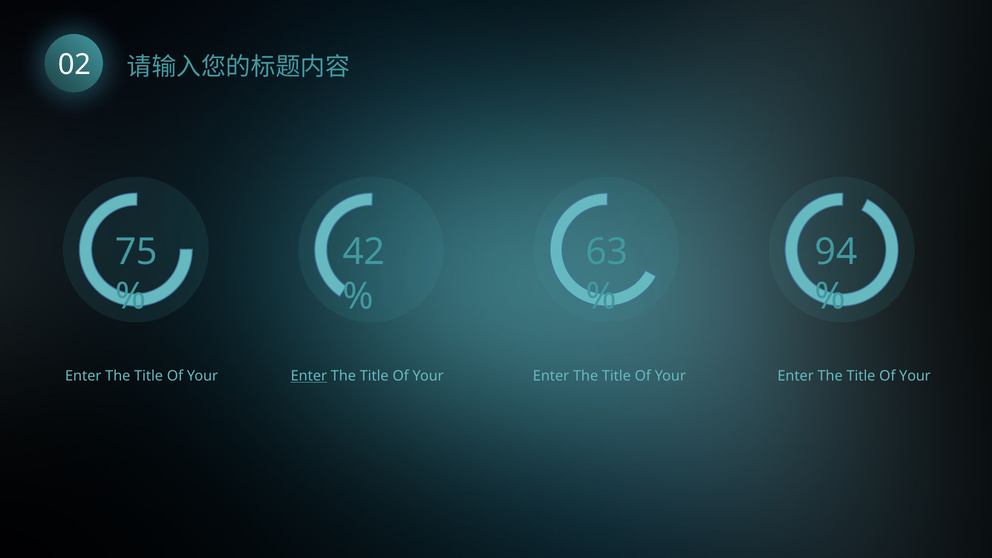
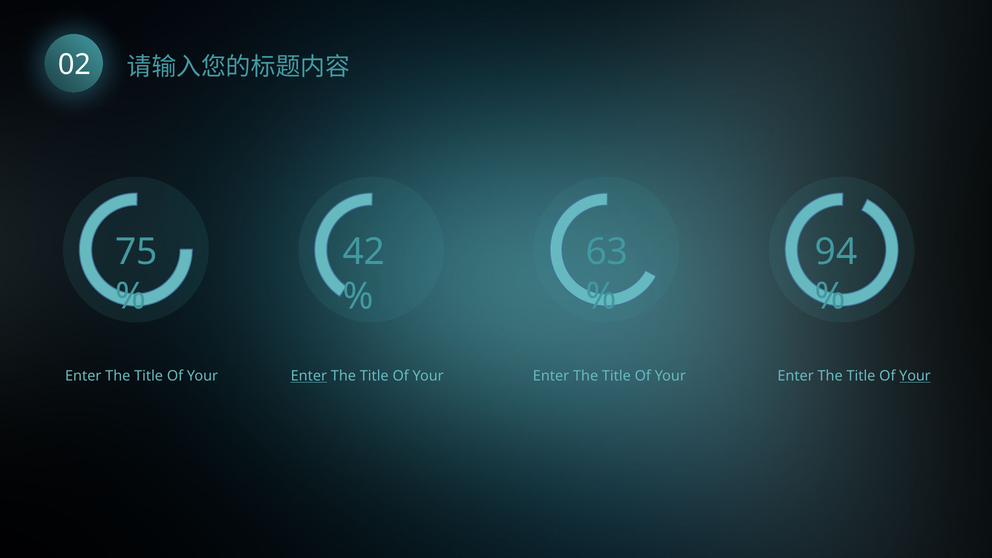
Your underline: none -> present (915, 376)
